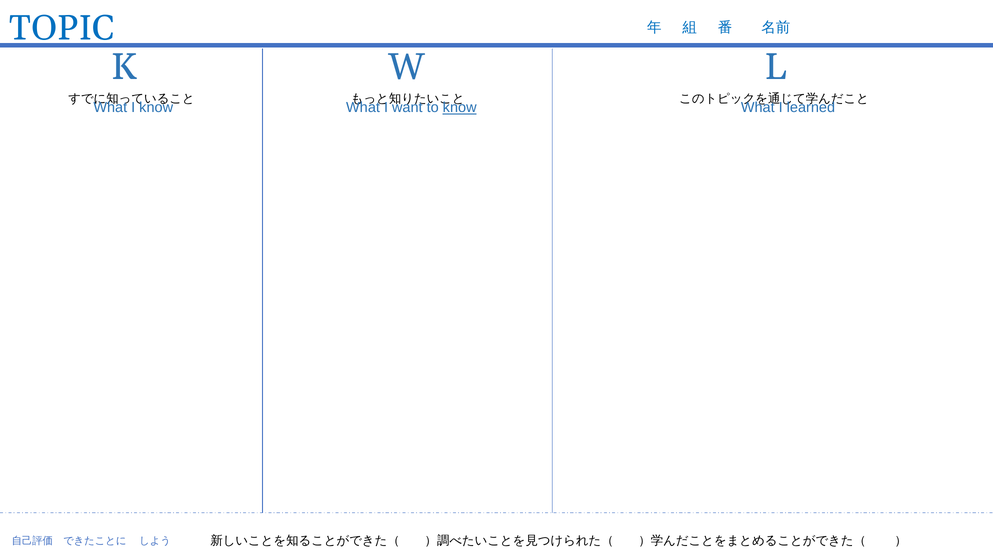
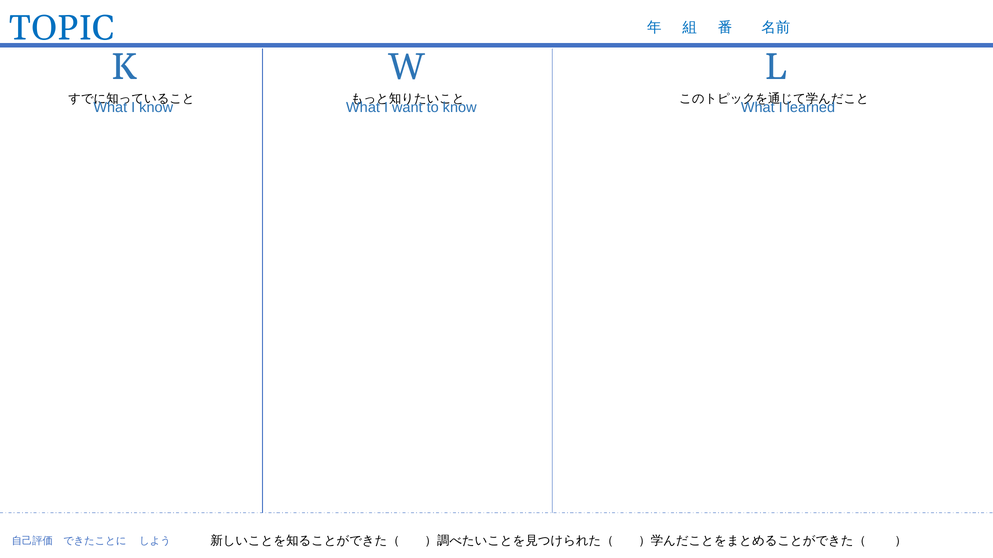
know underline: present -> none (460, 108)
